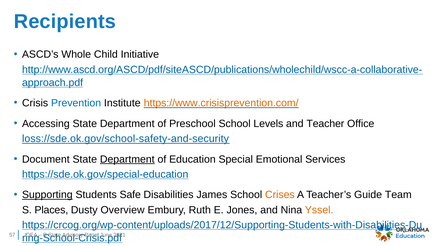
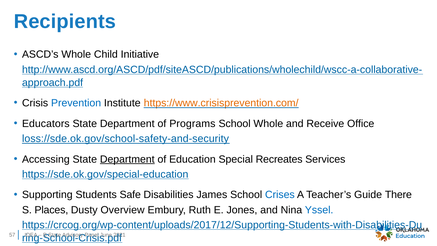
Accessing: Accessing -> Educators (46, 124)
Preschool: Preschool -> Programs (192, 124)
School Levels: Levels -> Whole (268, 124)
Teacher: Teacher -> Receive (325, 124)
Document: Document -> Accessing (46, 159)
Emotional: Emotional -> Recreates (279, 159)
Supporting underline: present -> none (47, 195)
Crises colour: orange -> blue (280, 195)
Team: Team -> There (398, 195)
Yssel colour: orange -> blue (319, 210)
